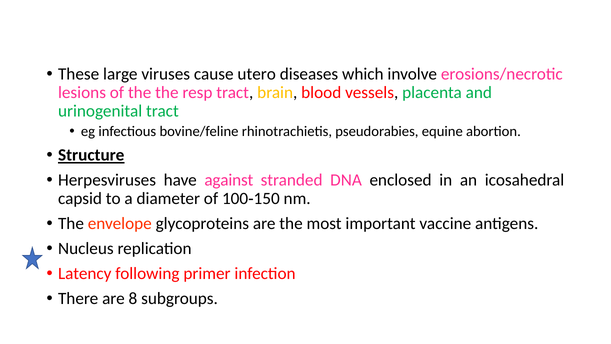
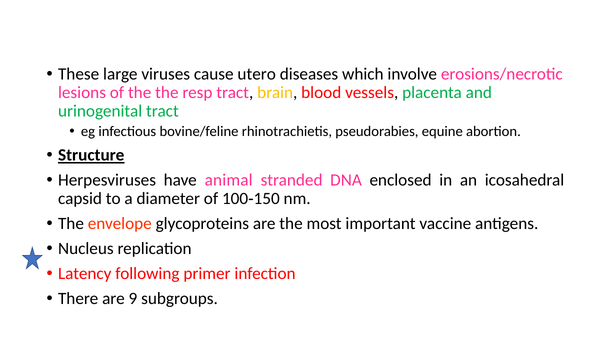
against: against -> animal (229, 180)
8: 8 -> 9 (133, 298)
